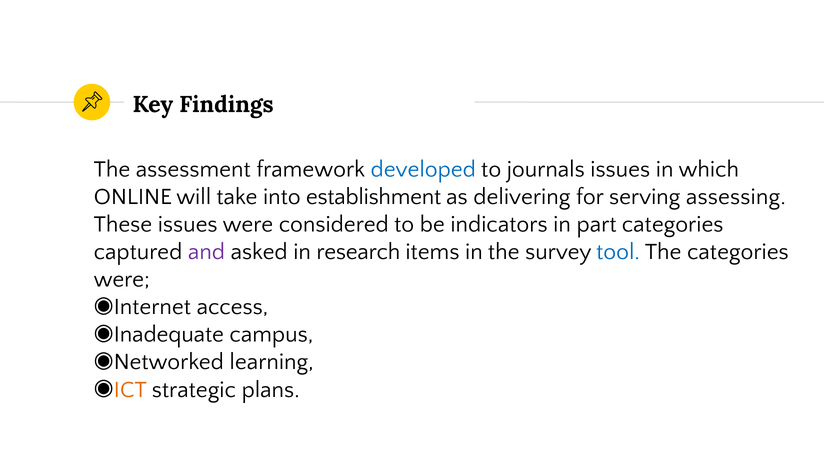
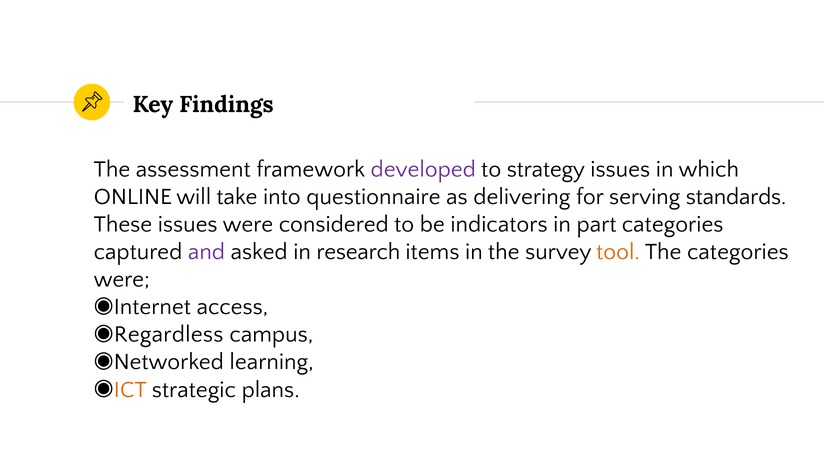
developed colour: blue -> purple (423, 169)
journals: journals -> strategy (546, 169)
establishment: establishment -> questionnaire (373, 197)
assessing: assessing -> standards (736, 197)
tool colour: blue -> orange (618, 252)
Inadequate: Inadequate -> Regardless (169, 334)
